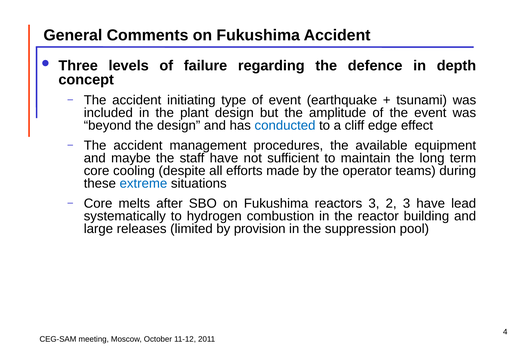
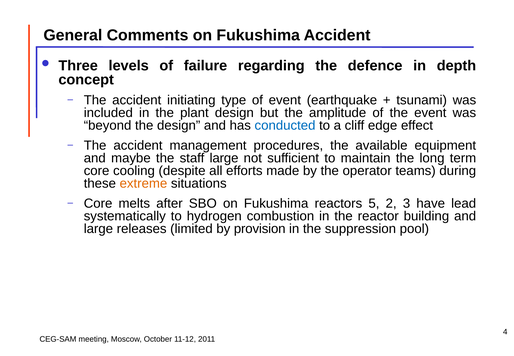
staff have: have -> large (224, 158)
extreme colour: blue -> orange (143, 183)
reactors 3: 3 -> 5 (374, 203)
